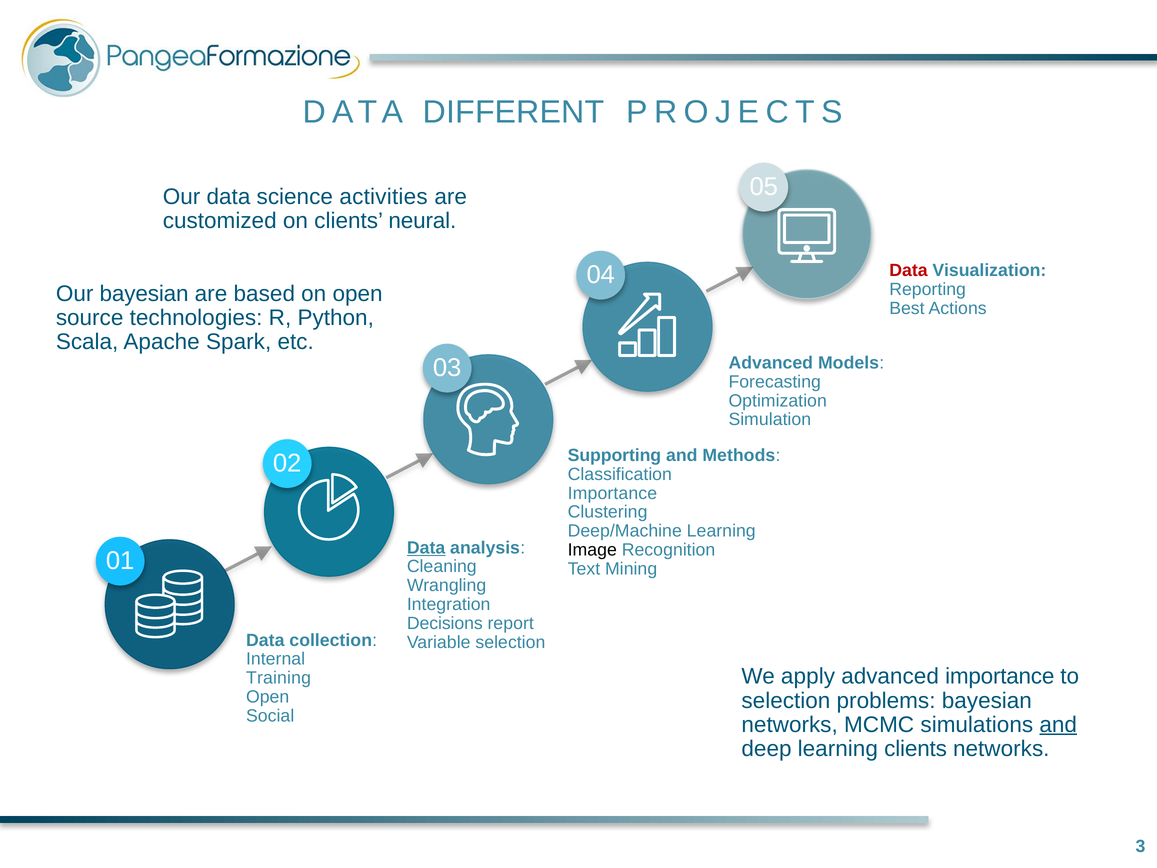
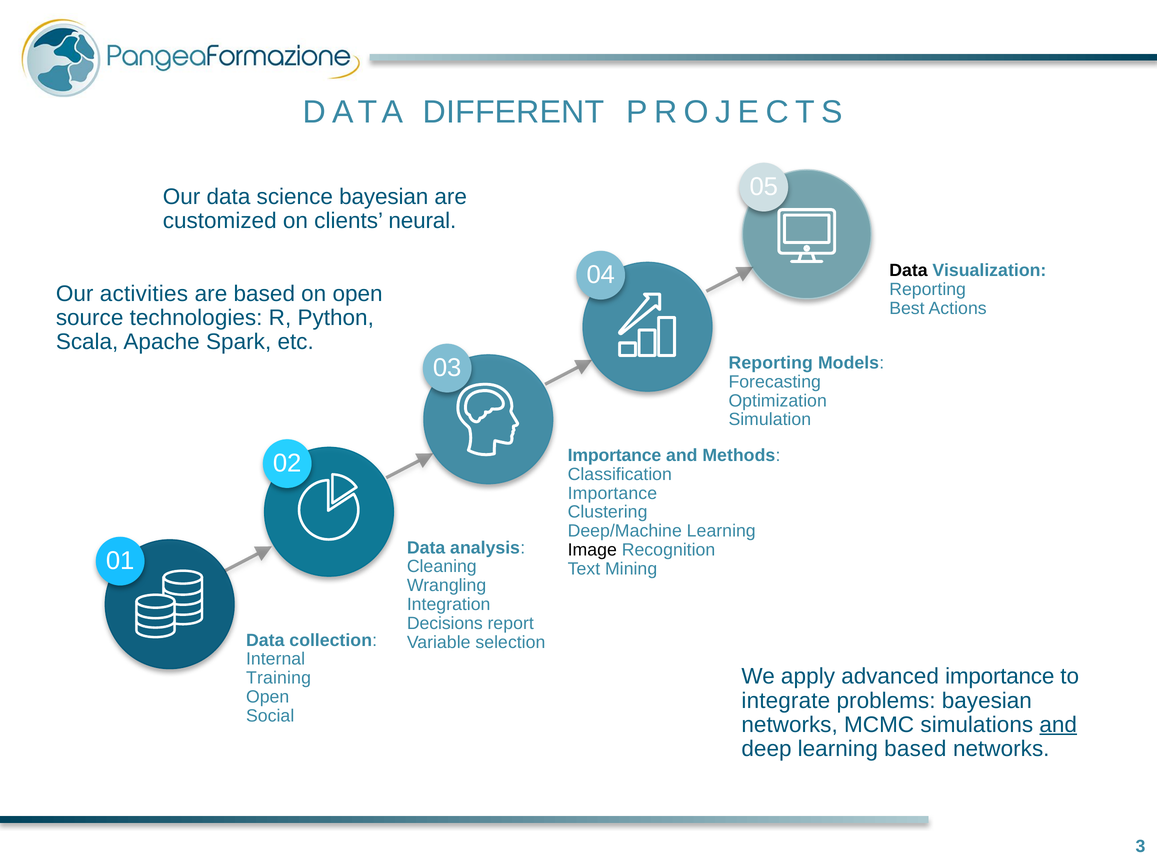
science activities: activities -> bayesian (384, 197)
Data colour: red -> black (908, 270)
Our bayesian: bayesian -> activities (144, 294)
Advanced: Advanced -> Reporting (771, 363)
Supporting: Supporting -> Importance (614, 455)
Data underline: present -> none (426, 548)
selection: selection -> integrate (786, 700)
learning clients: clients -> based (915, 748)
